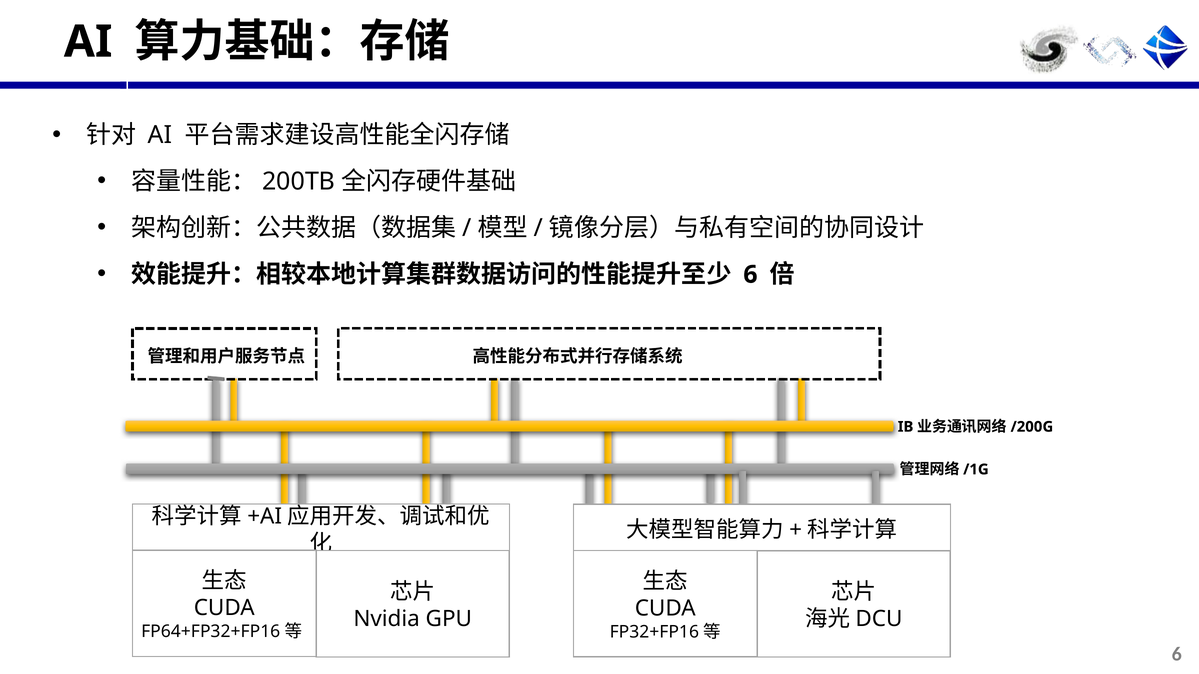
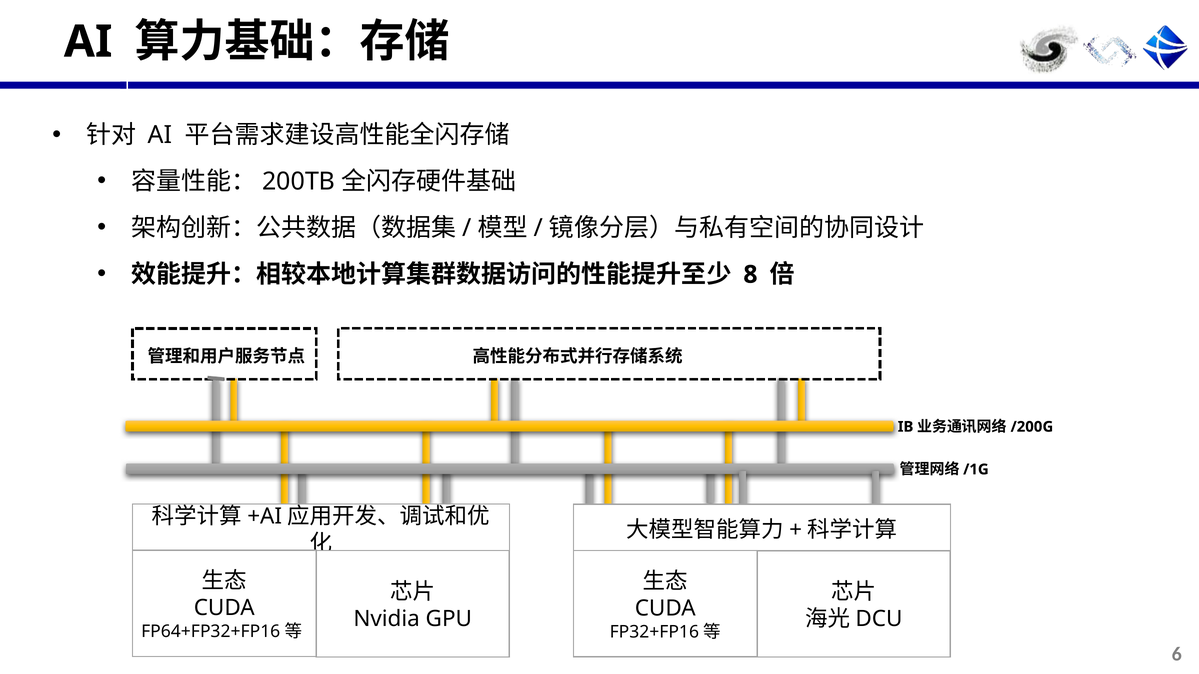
6: 6 -> 8 (750, 275)
